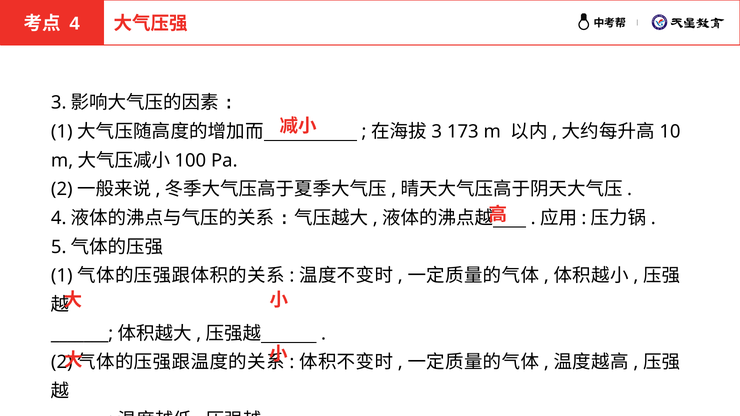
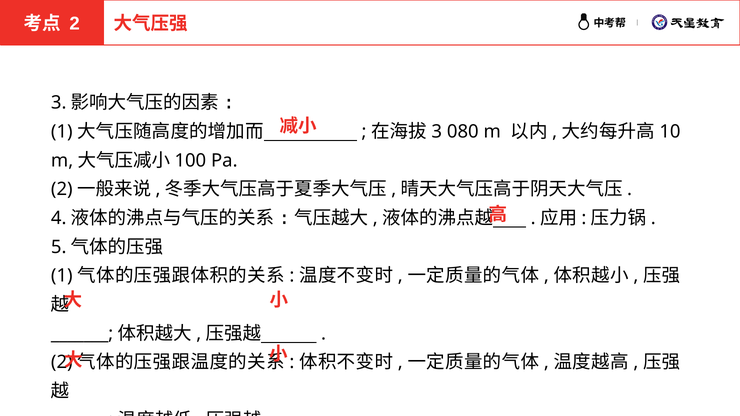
4: 4 -> 2 (75, 24)
173: 173 -> 080 (463, 132)
